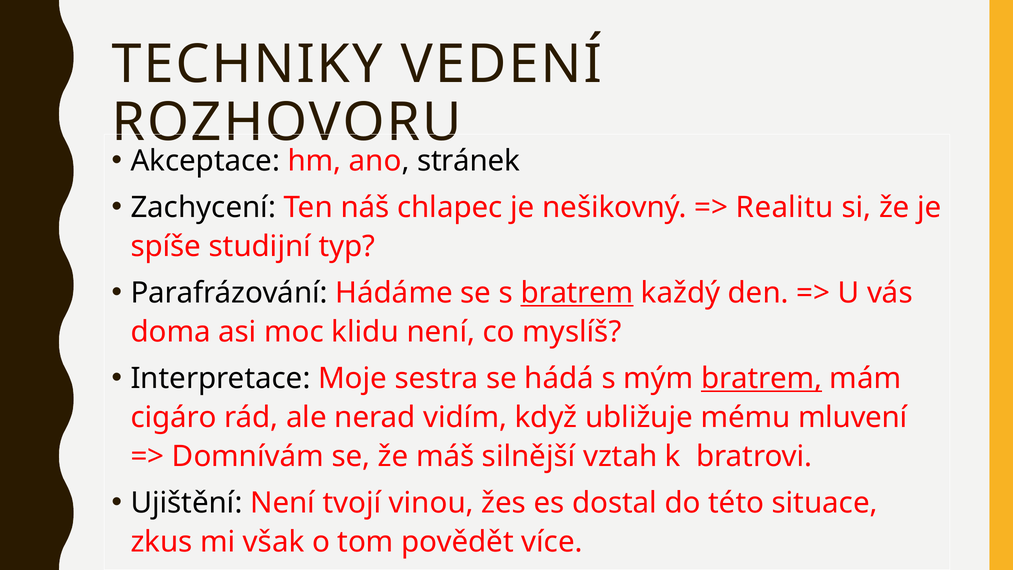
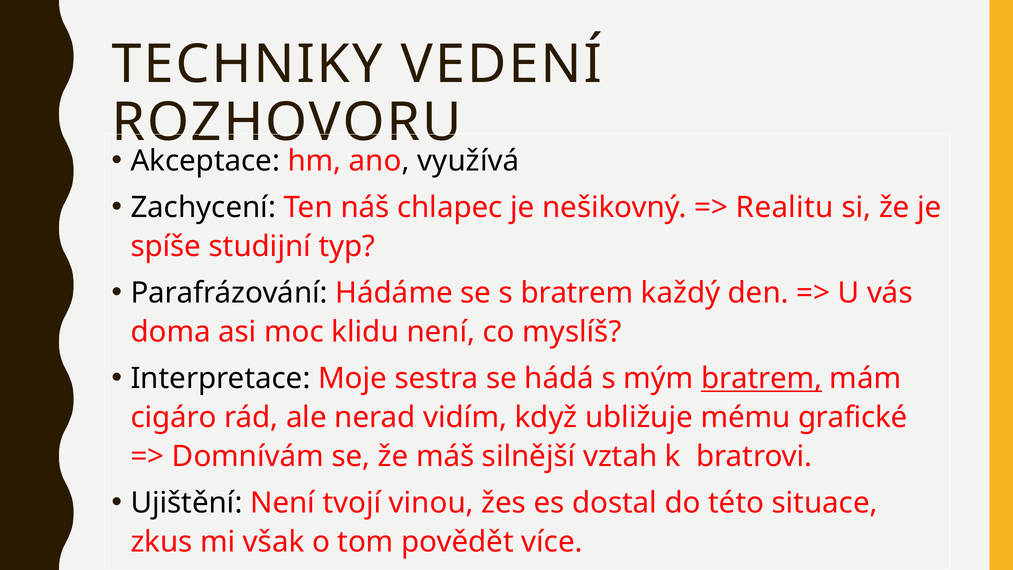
stránek: stránek -> využívá (468, 161)
bratrem underline: present -> none (577, 293)
mluvení: mluvení -> grafické (853, 417)
